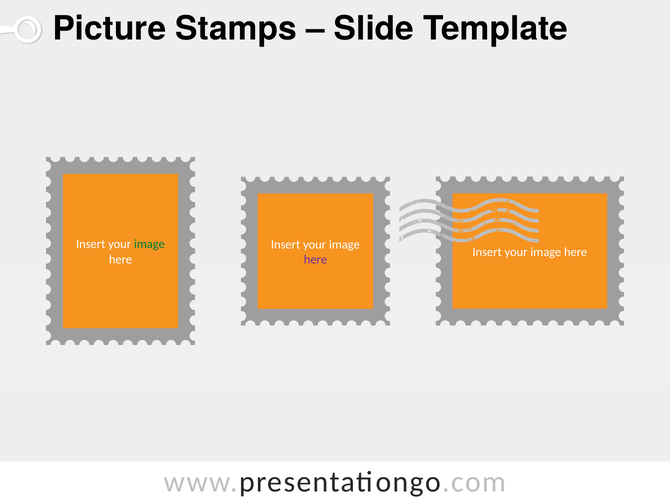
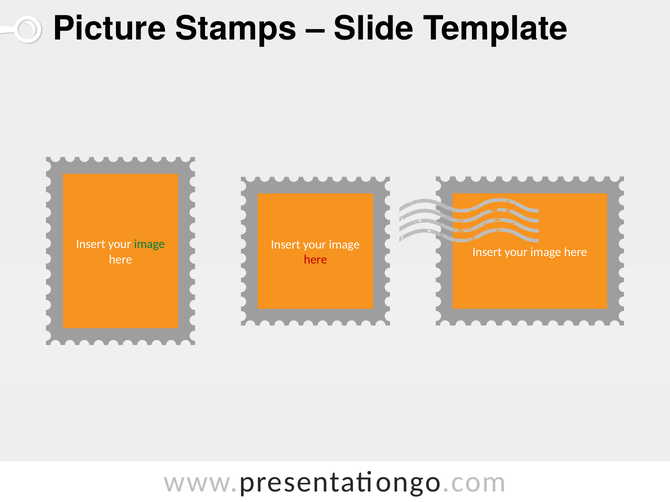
here colour: purple -> red (316, 260)
